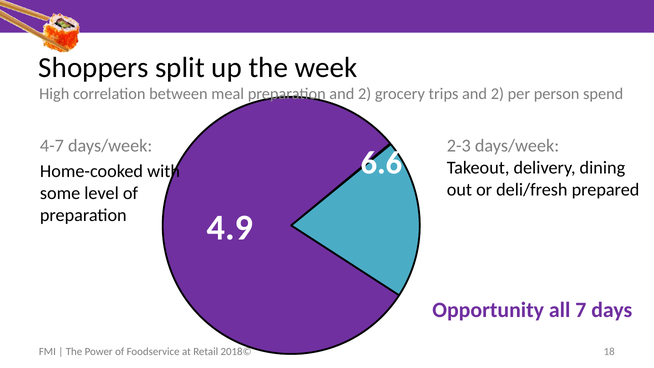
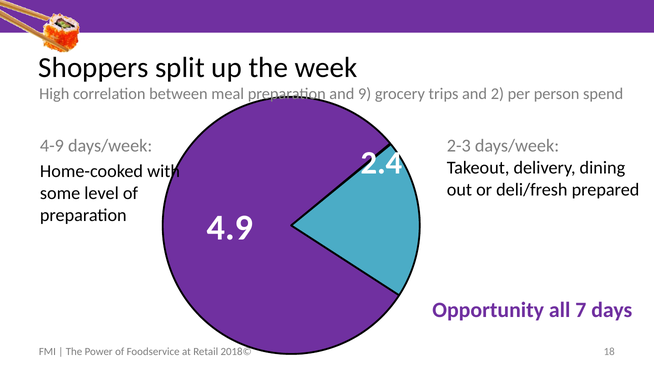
preparation and 2: 2 -> 9 (365, 94)
4-7: 4-7 -> 4-9 (52, 146)
6.6: 6.6 -> 2.4 (382, 163)
